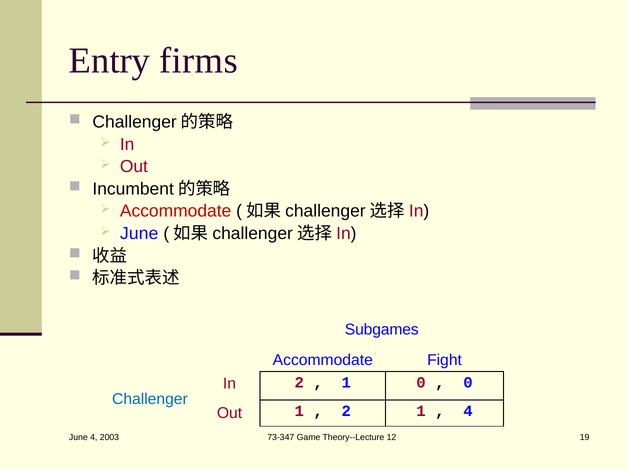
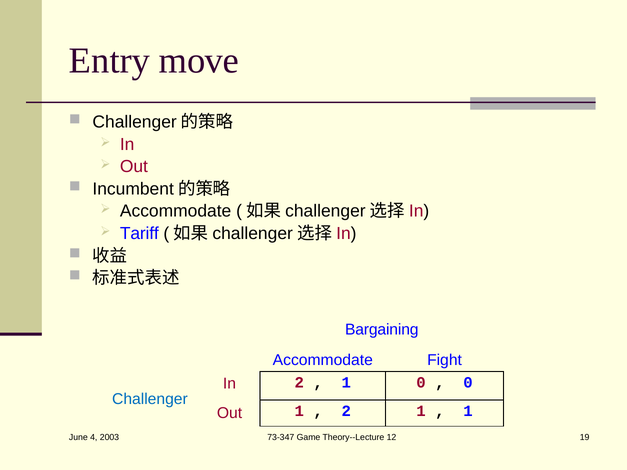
firms: firms -> move (199, 61)
Accommodate colour: red -> black (176, 211)
June: June -> Tariff (139, 234)
Subgames: Subgames -> Bargaining (382, 330)
4: 4 -> 1 (468, 411)
